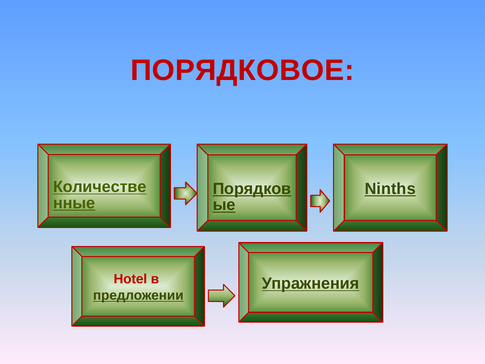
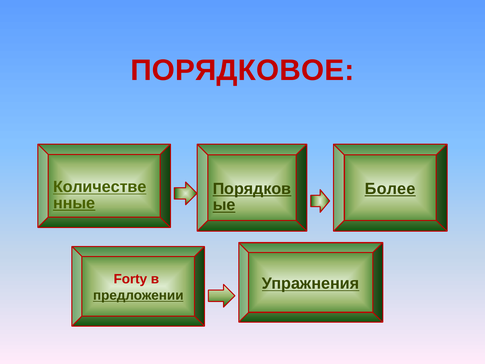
Ninths: Ninths -> Более (390, 189)
Hotel: Hotel -> Forty (130, 279)
